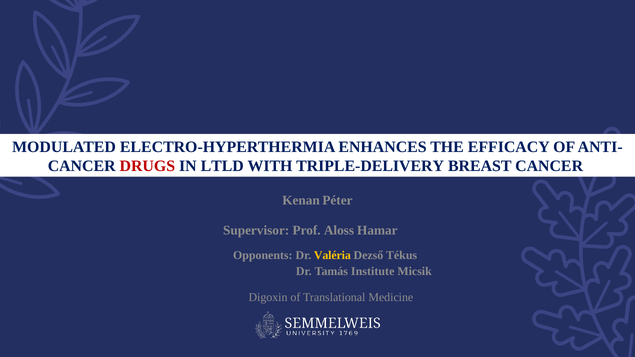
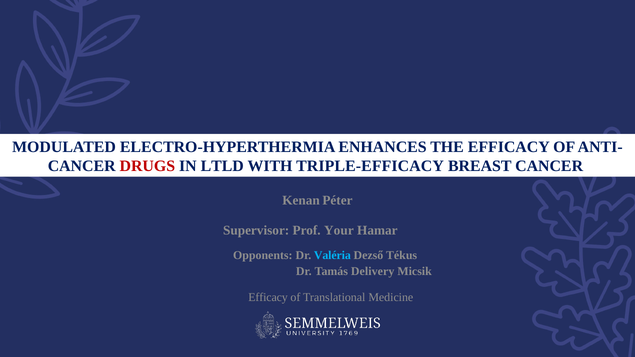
TRIPLE-DELIVERY: TRIPLE-DELIVERY -> TRIPLE-EFFICACY (370, 166)
Aloss: Aloss -> Your (339, 230)
Valéria colour: yellow -> light blue (332, 255)
Institute: Institute -> Delivery (373, 272)
Digoxin: Digoxin -> Efficacy (268, 298)
